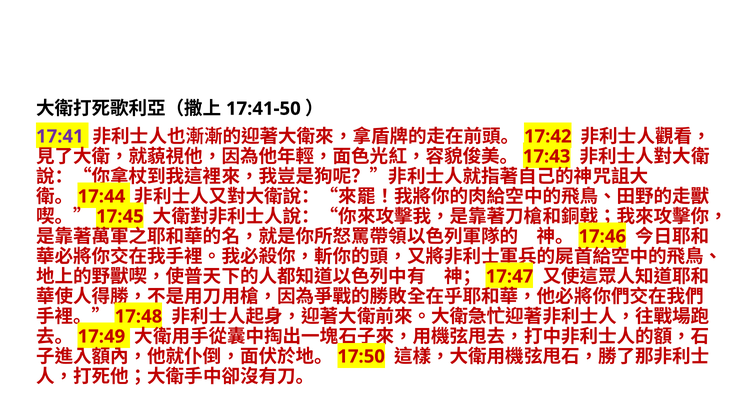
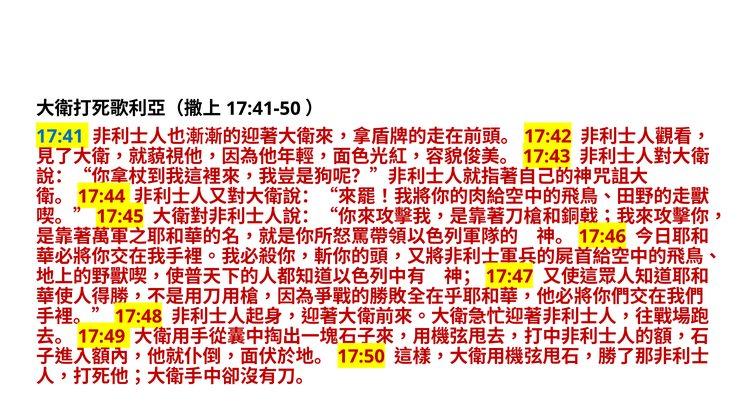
17:41 colour: purple -> blue (60, 137)
